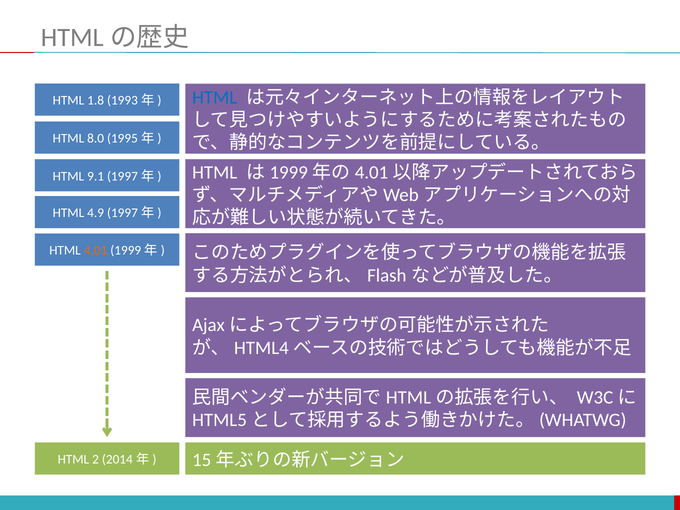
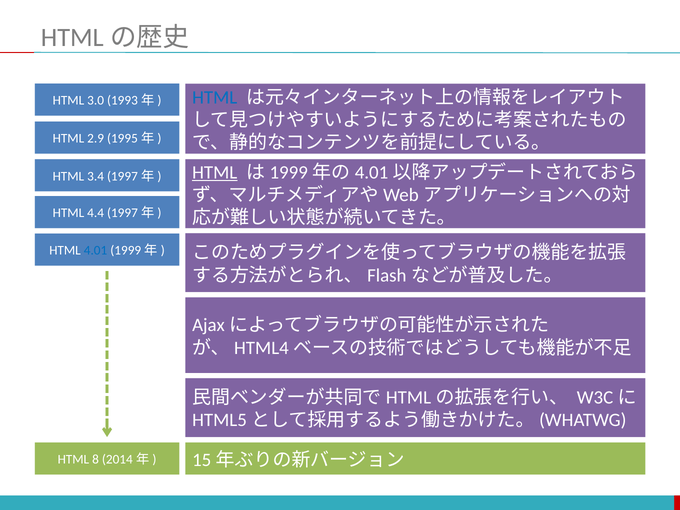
1.8: 1.8 -> 3.0 (96, 101)
8.0: 8.0 -> 2.9 (96, 139)
HTML underline: none -> present (215, 172)
9.1: 9.1 -> 3.4 (96, 176)
4.9: 4.9 -> 4.4 (96, 213)
4.01 colour: orange -> blue (96, 251)
2: 2 -> 8 (96, 459)
